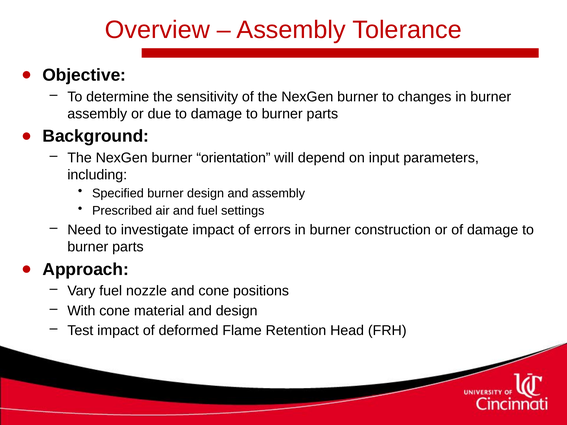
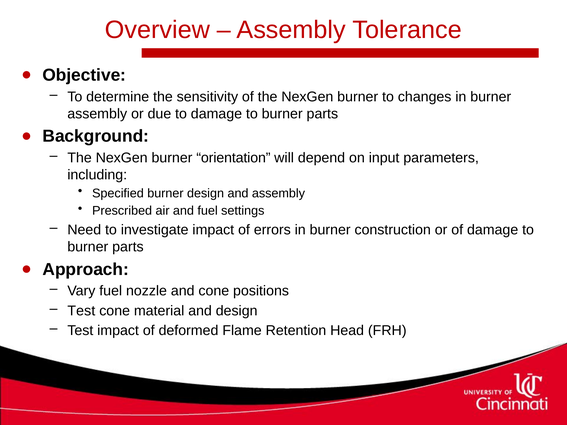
With: With -> Test (81, 311)
